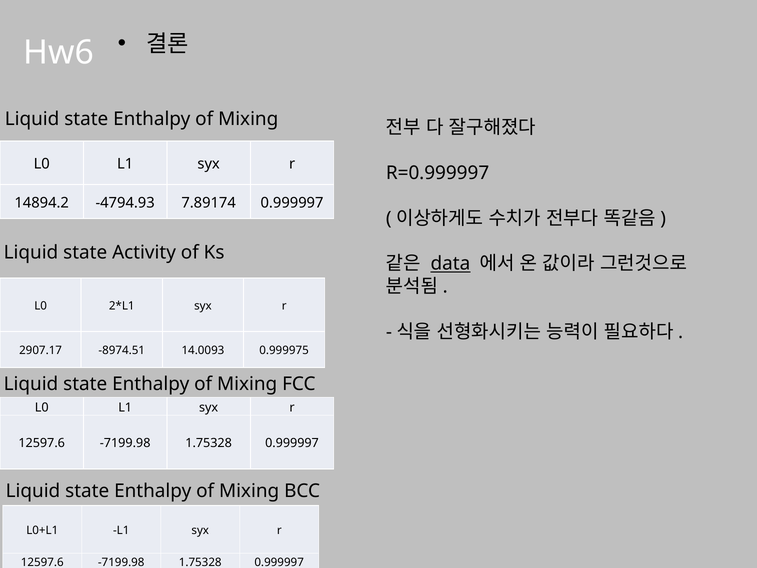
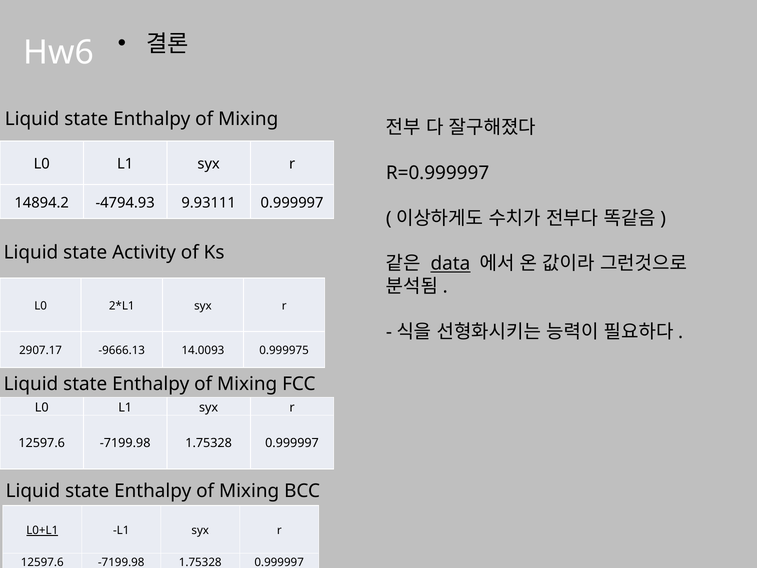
7.89174: 7.89174 -> 9.93111 (209, 203)
-8974.51: -8974.51 -> -9666.13 (122, 350)
L0+L1 underline: none -> present (42, 530)
